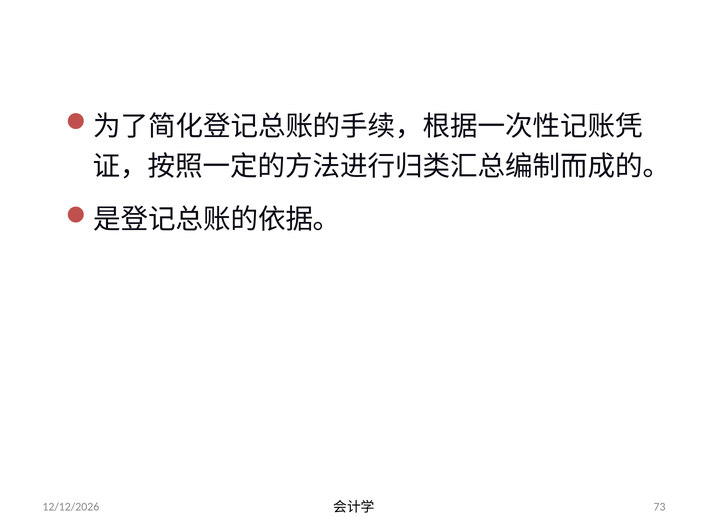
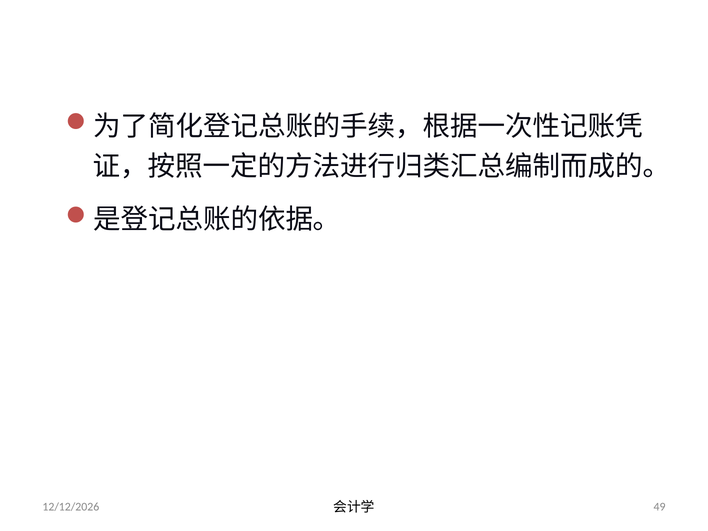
73: 73 -> 49 (660, 507)
